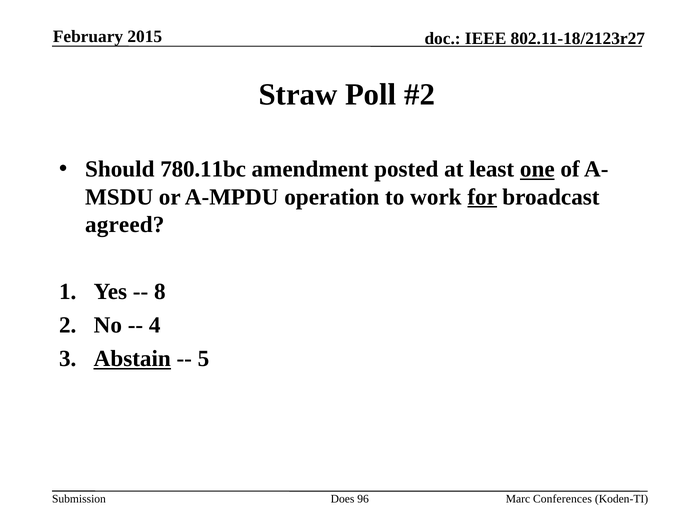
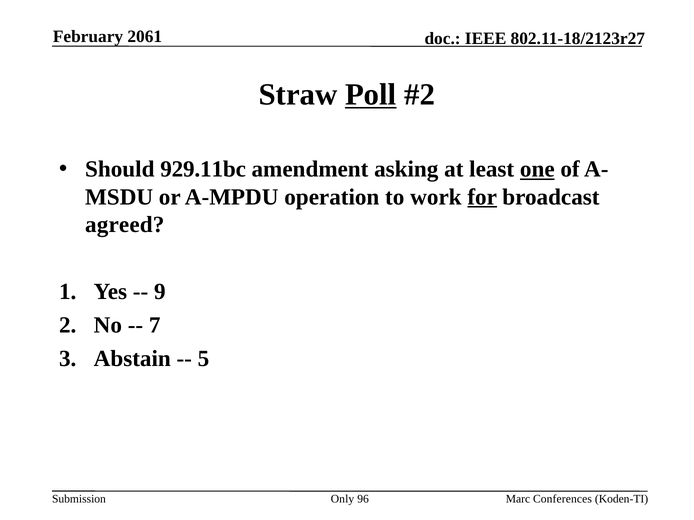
2015: 2015 -> 2061 (145, 37)
Poll underline: none -> present (371, 95)
780.11bc: 780.11bc -> 929.11bc (203, 169)
posted: posted -> asking (406, 169)
8: 8 -> 9 (160, 292)
4: 4 -> 7 (155, 326)
Abstain underline: present -> none (132, 359)
Does: Does -> Only (343, 499)
